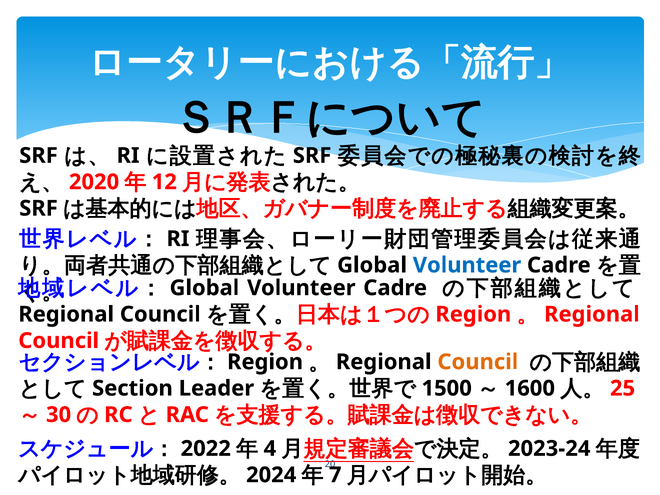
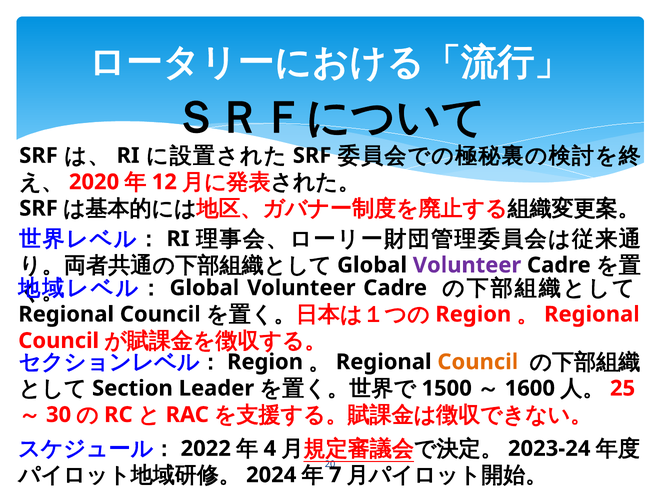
Volunteer colour: blue -> purple (467, 265)
